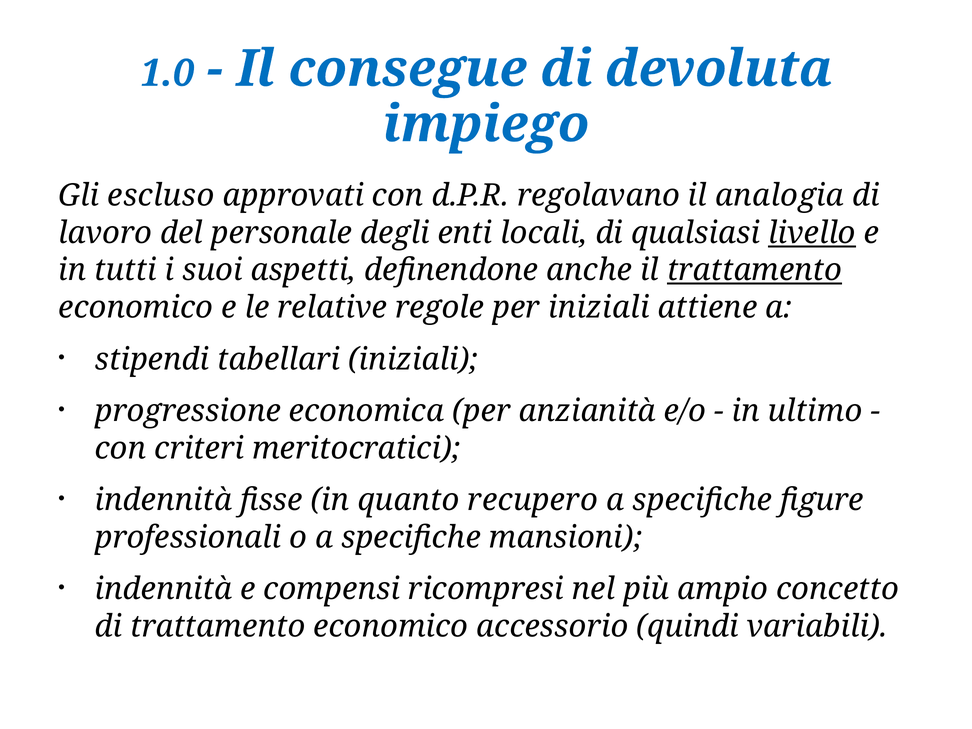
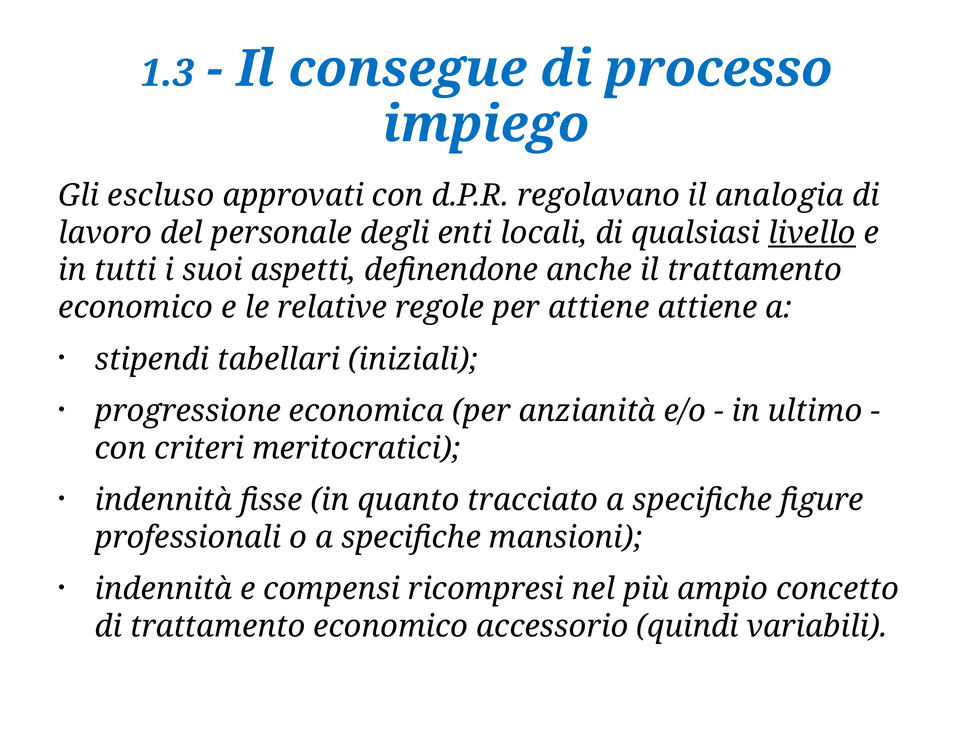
1.0: 1.0 -> 1.3 (167, 73)
devoluta: devoluta -> processo (719, 69)
trattamento underline: present -> none (755, 270)
per iniziali: iniziali -> attiene (599, 307)
recupero: recupero -> tracciato (533, 500)
